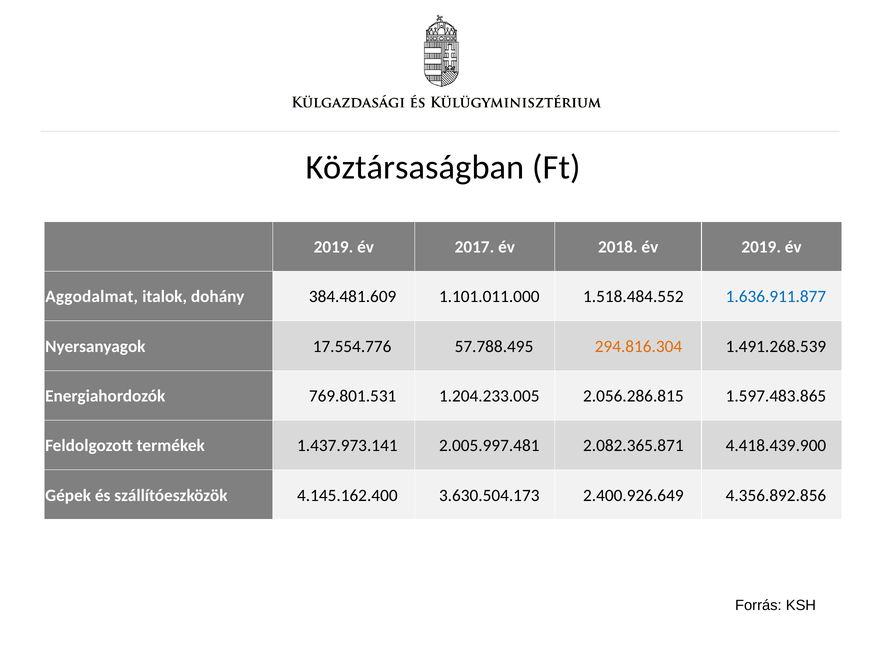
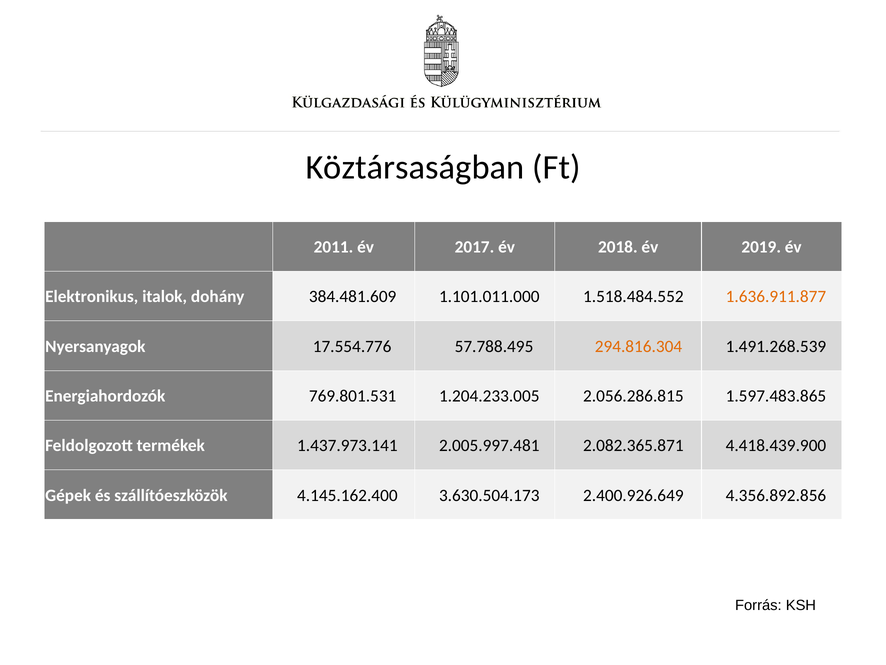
2019: 2019 -> 2011 (334, 247)
Aggodalmat: Aggodalmat -> Elektronikus (92, 297)
1.636.911.877 colour: blue -> orange (776, 297)
